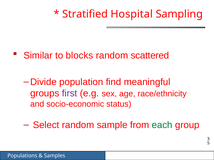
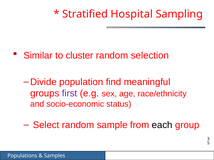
blocks: blocks -> cluster (80, 56)
scattered: scattered -> selection (150, 56)
each colour: green -> black (162, 125)
